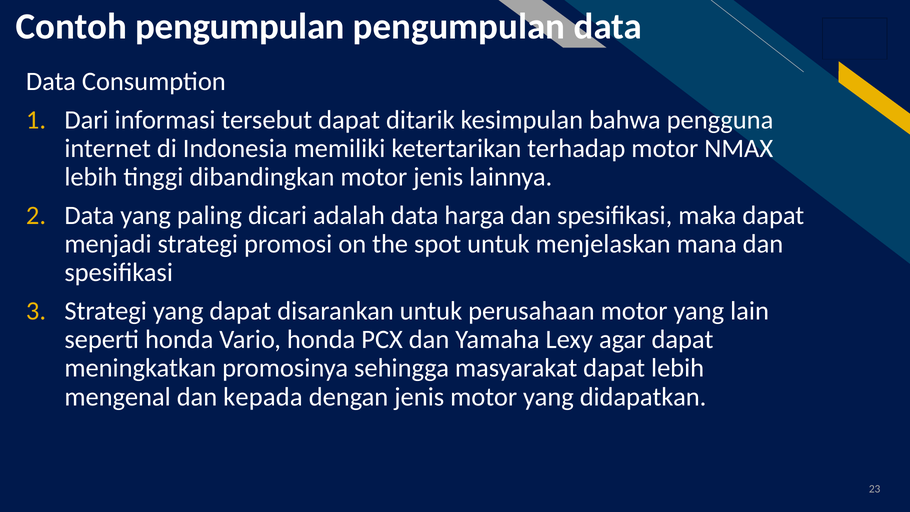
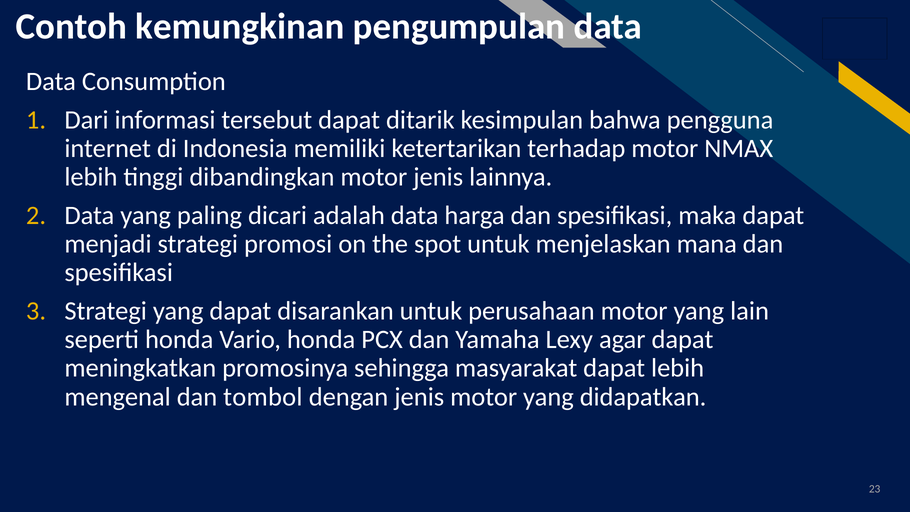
Contoh pengumpulan: pengumpulan -> kemungkinan (240, 27)
kepada: kepada -> tombol (263, 397)
